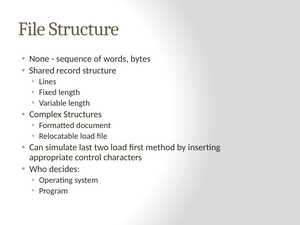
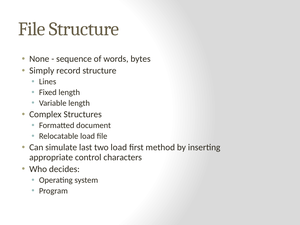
Shared: Shared -> Simply (42, 71)
